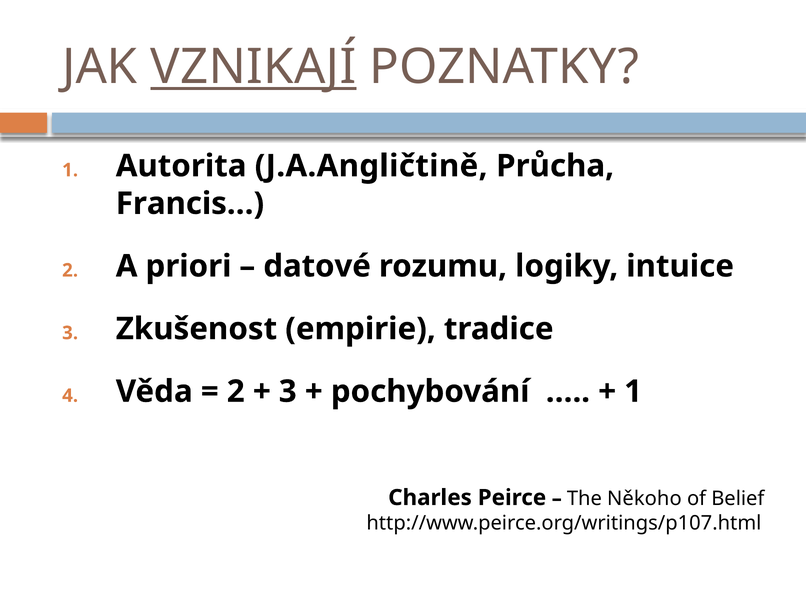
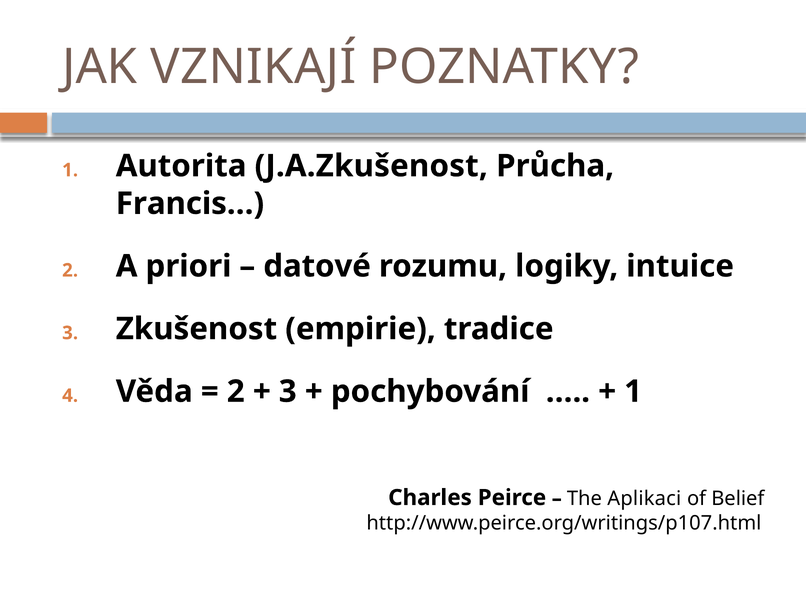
VZNIKAJÍ underline: present -> none (253, 67)
J.A.Angličtině: J.A.Angličtině -> J.A.Zkušenost (371, 166)
Někoho: Někoho -> Aplikaci (644, 499)
